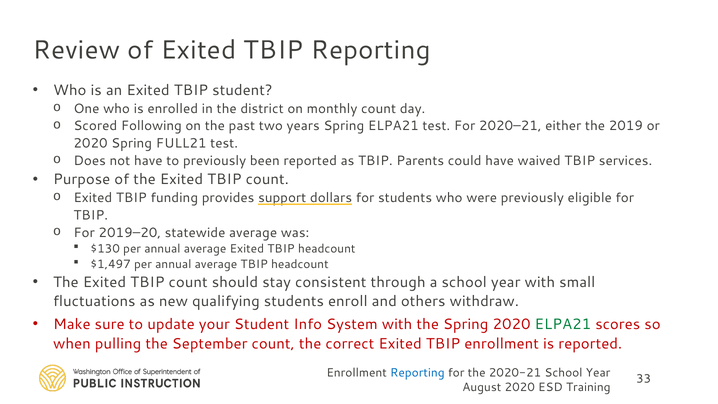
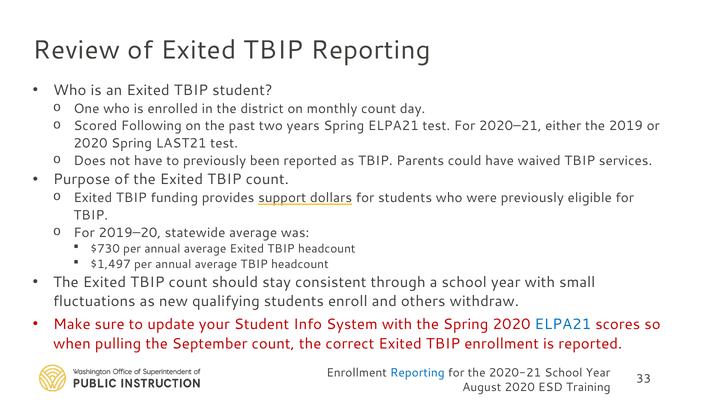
FULL21: FULL21 -> LAST21 (181, 143)
$130: $130 -> $730 (105, 249)
ELPA21 colour: green -> blue (563, 324)
